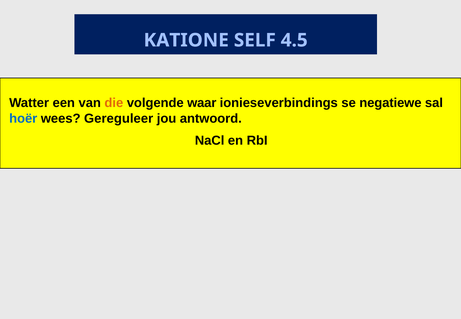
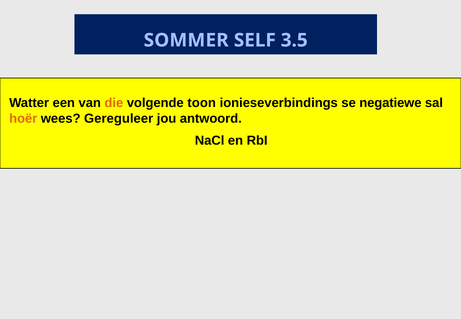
KATIONE: KATIONE -> SOMMER (186, 40)
4.5: 4.5 -> 3.5 (294, 40)
waar: waar -> toon (202, 103)
hoër colour: blue -> orange (23, 119)
